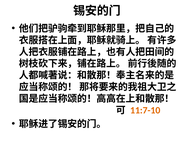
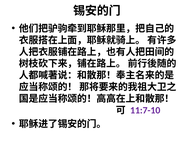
11:7-10 colour: orange -> purple (145, 110)
